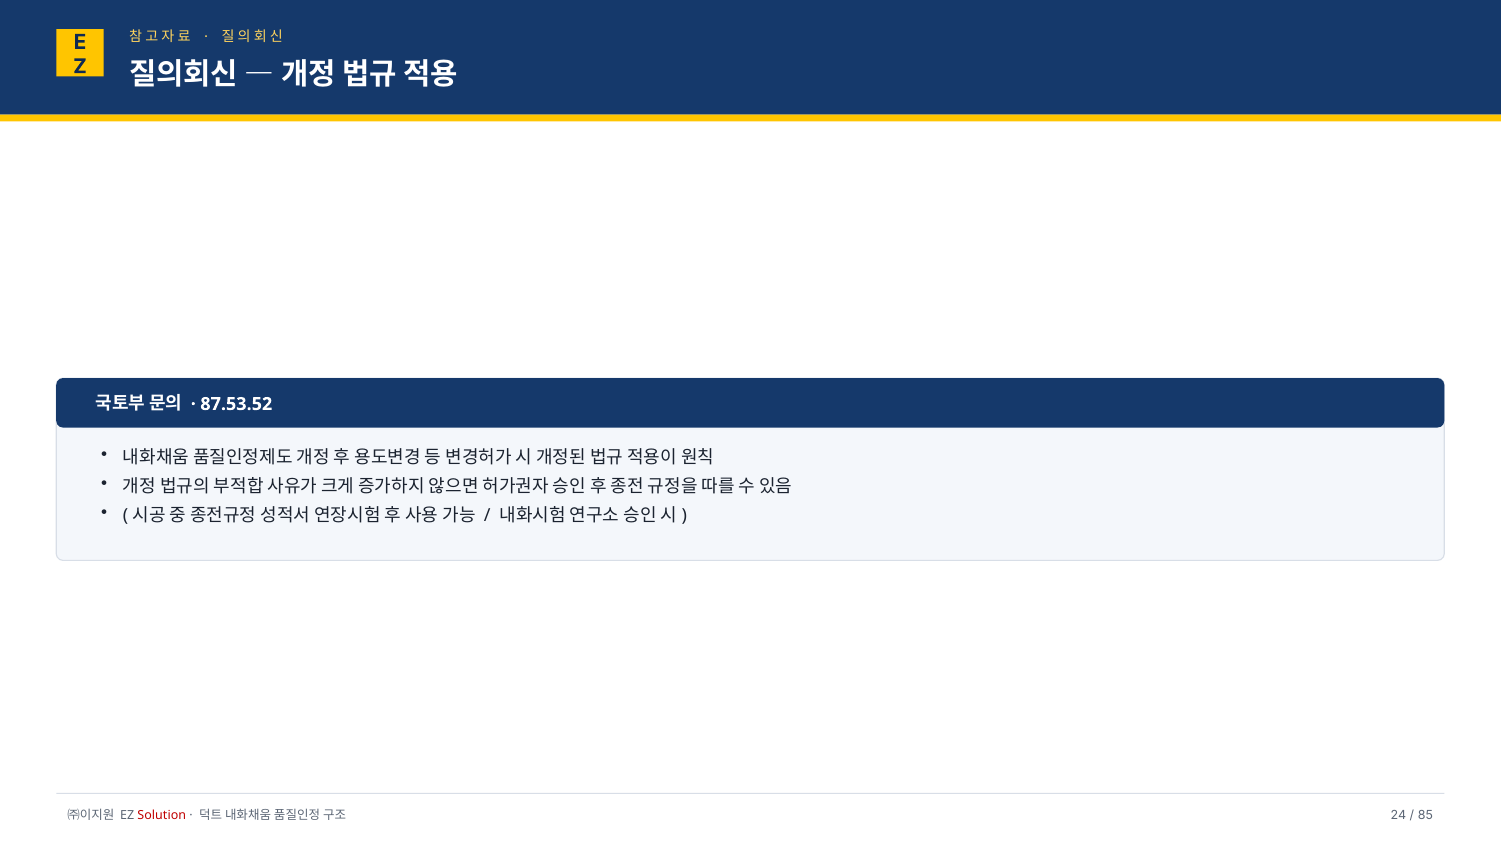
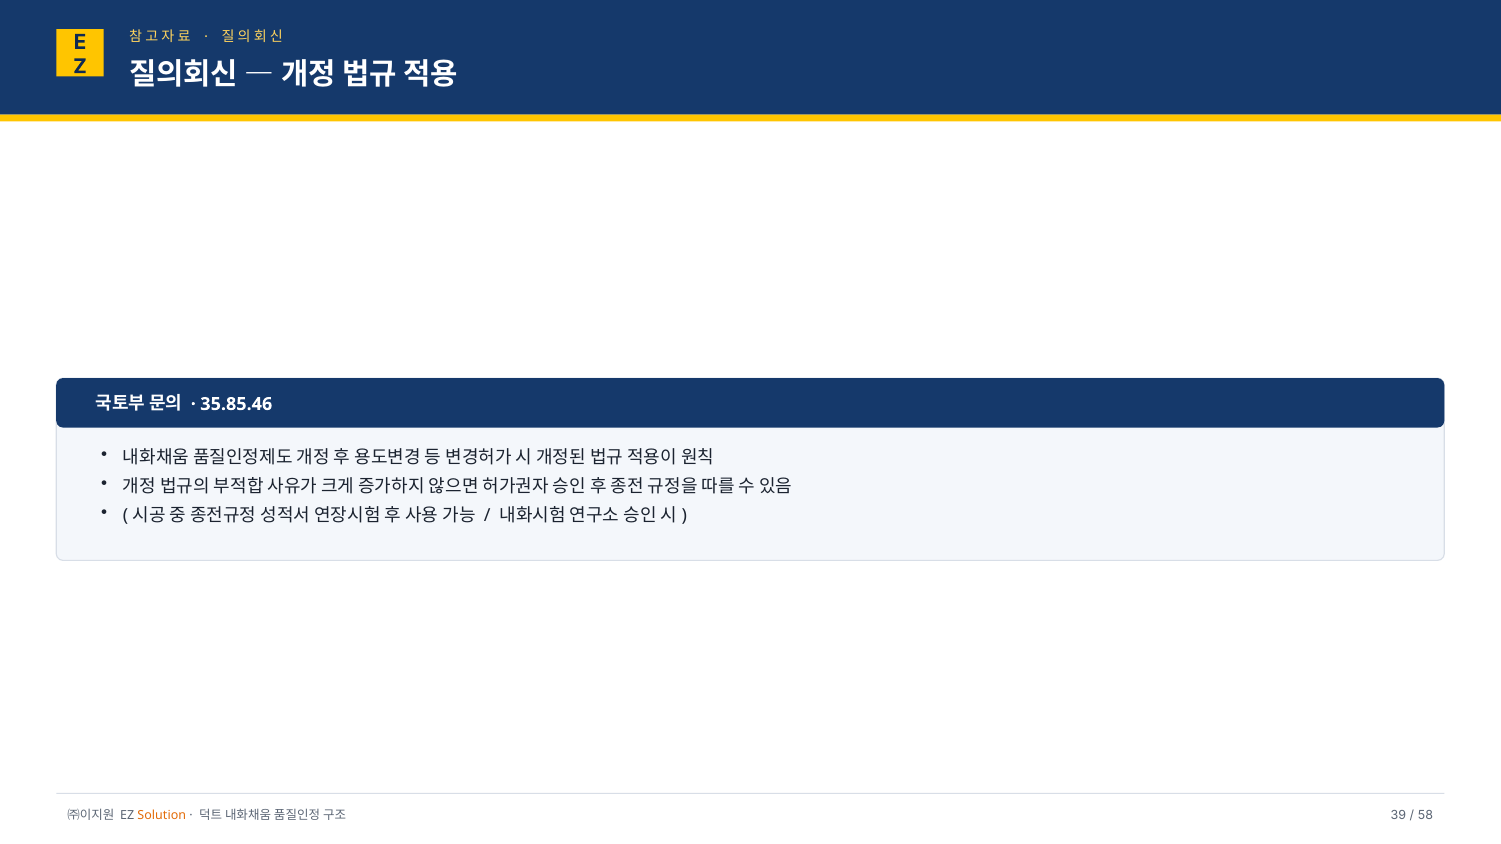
87.53.52: 87.53.52 -> 35.85.46 (236, 404)
Solution colour: red -> orange (162, 816)
24: 24 -> 39 (1398, 816)
85: 85 -> 58 (1425, 816)
